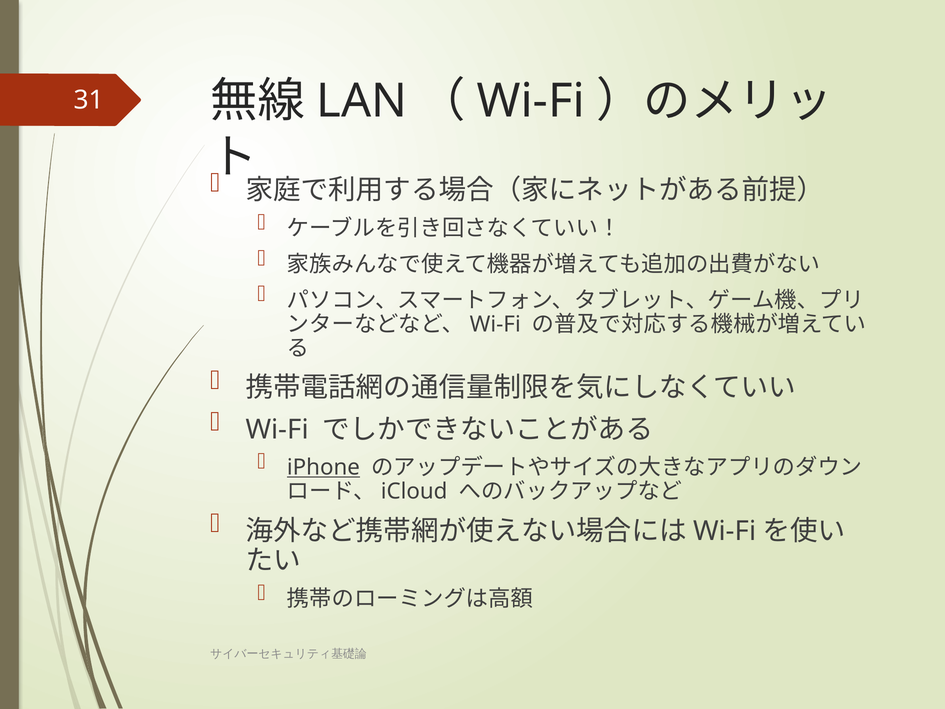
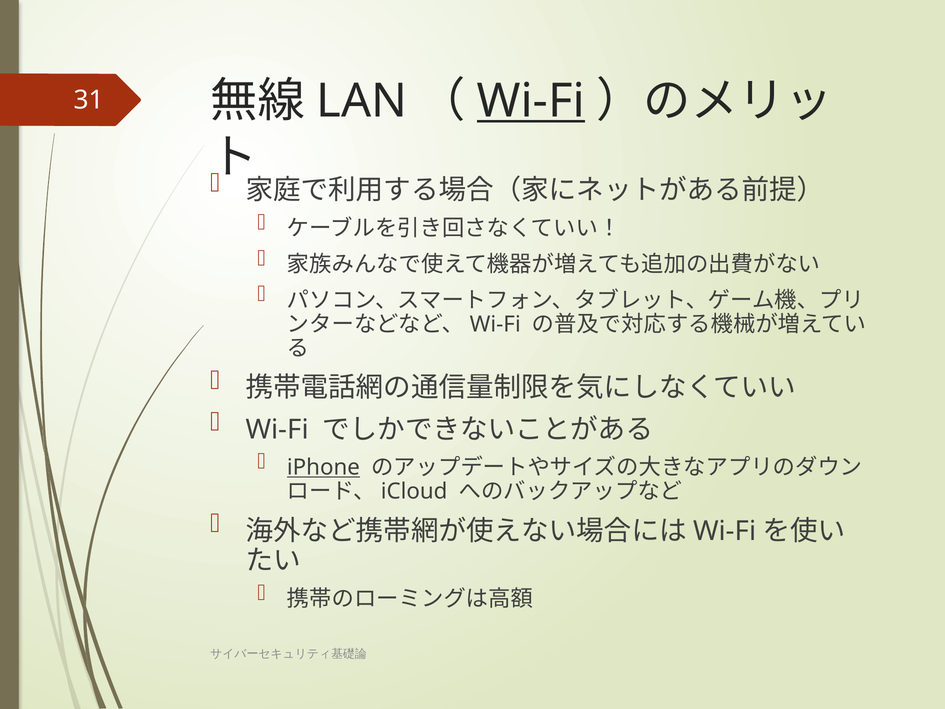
Wi-Fi underline: none -> present (531, 101)
